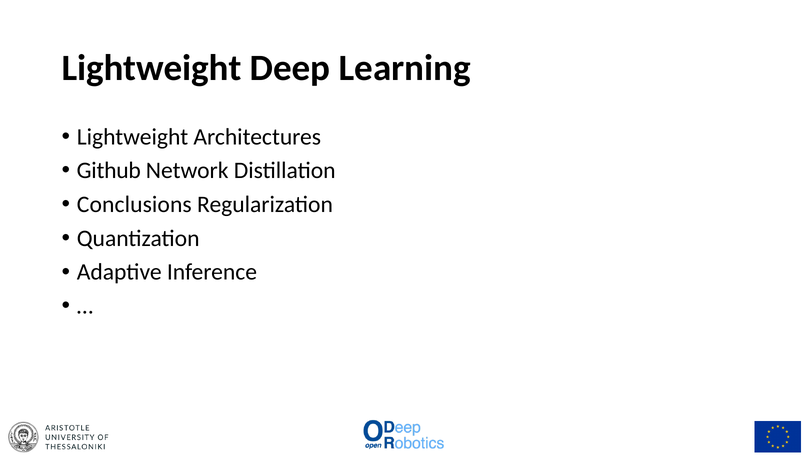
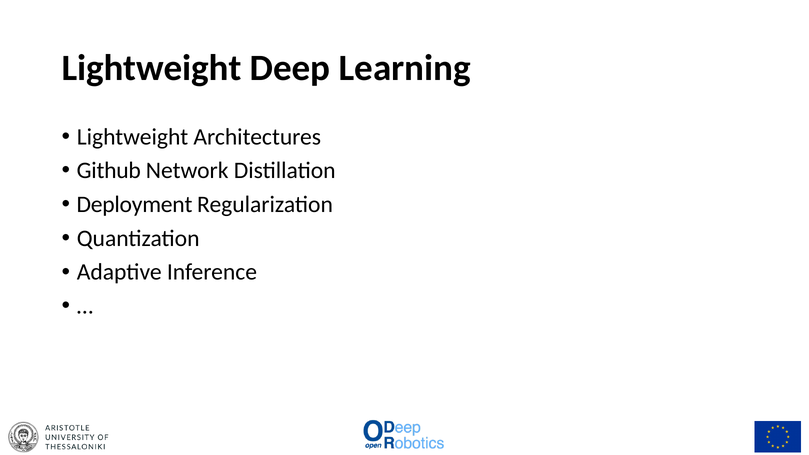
Conclusions: Conclusions -> Deployment (134, 204)
